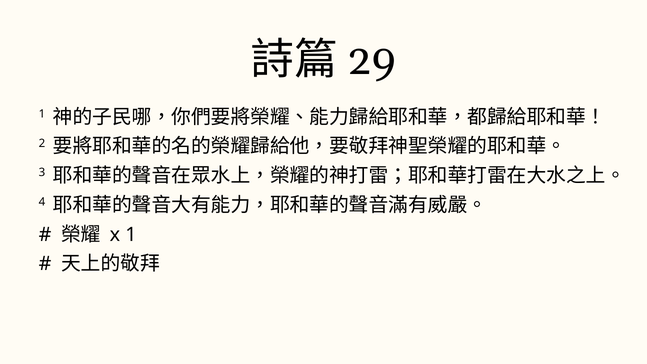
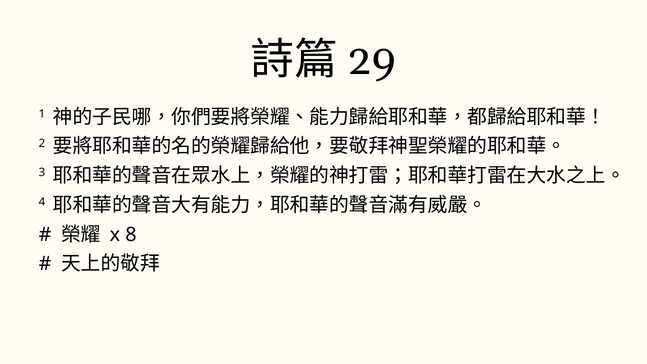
x 1: 1 -> 8 (131, 234)
